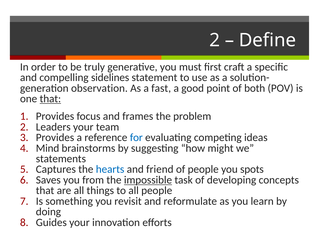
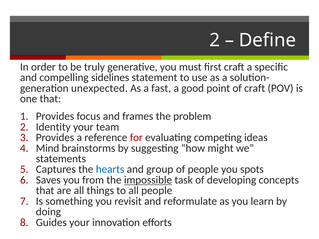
observation: observation -> unexpected (99, 88)
of both: both -> craft (255, 88)
that underline: present -> none (50, 99)
Leaders: Leaders -> Identity (53, 127)
for colour: blue -> red (136, 138)
friend: friend -> group (160, 170)
